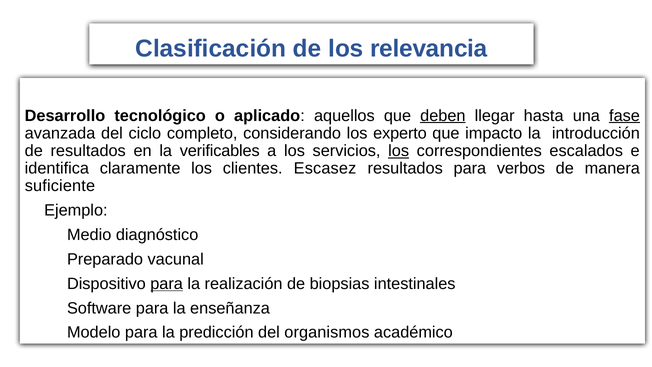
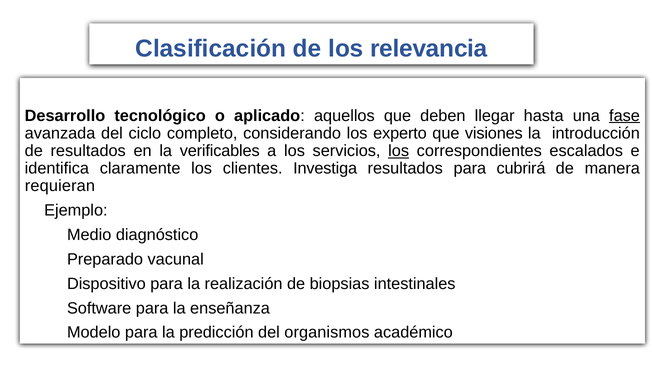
deben underline: present -> none (443, 116)
impacto: impacto -> visiones (494, 133)
Escasez: Escasez -> Investiga (325, 168)
verbos: verbos -> cubrirá (521, 168)
suficiente: suficiente -> requieran (60, 186)
para underline: present -> none (167, 284)
